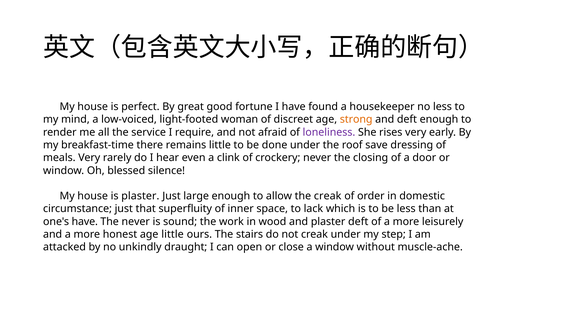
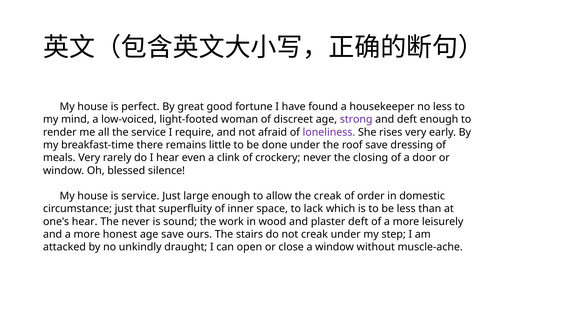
strong colour: orange -> purple (356, 119)
is plaster: plaster -> service (140, 196)
one's have: have -> hear (85, 221)
age little: little -> save (173, 234)
